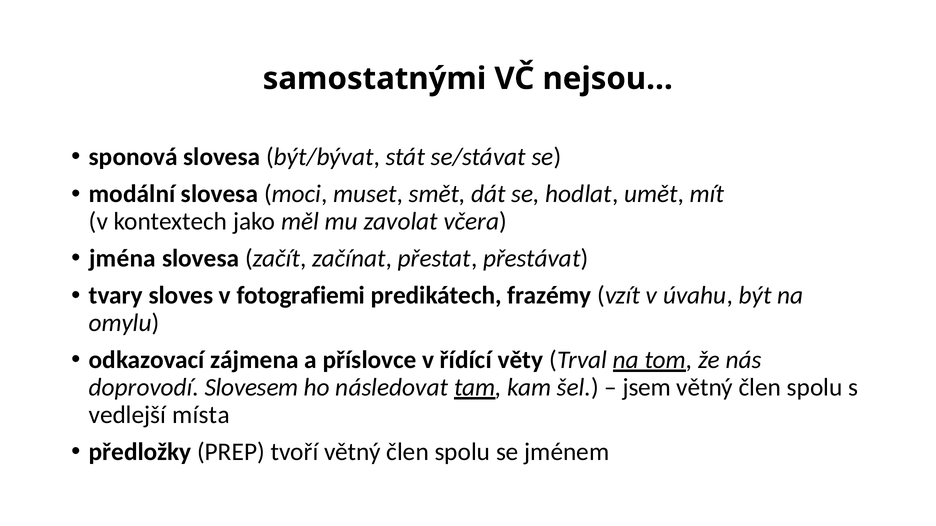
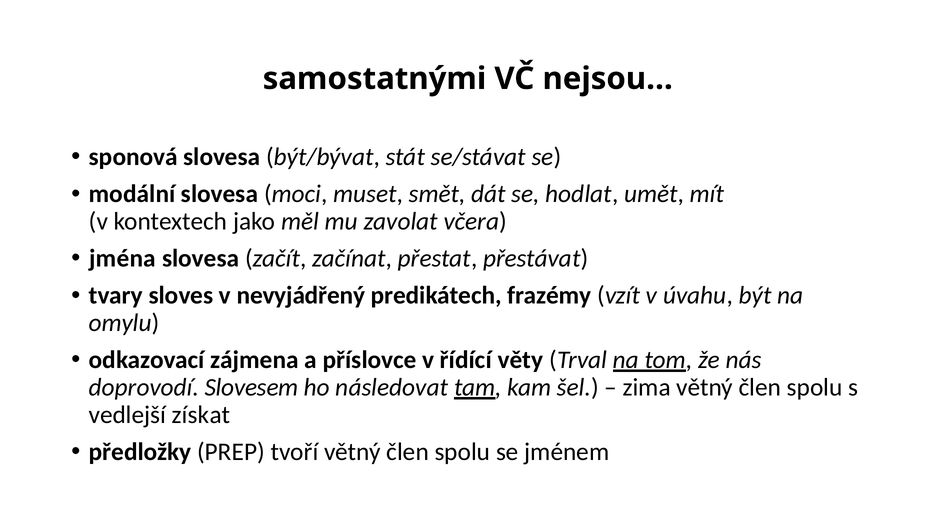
fotografiemi: fotografiemi -> nevyjádřený (301, 296)
jsem: jsem -> zima (647, 388)
místa: místa -> získat (201, 415)
